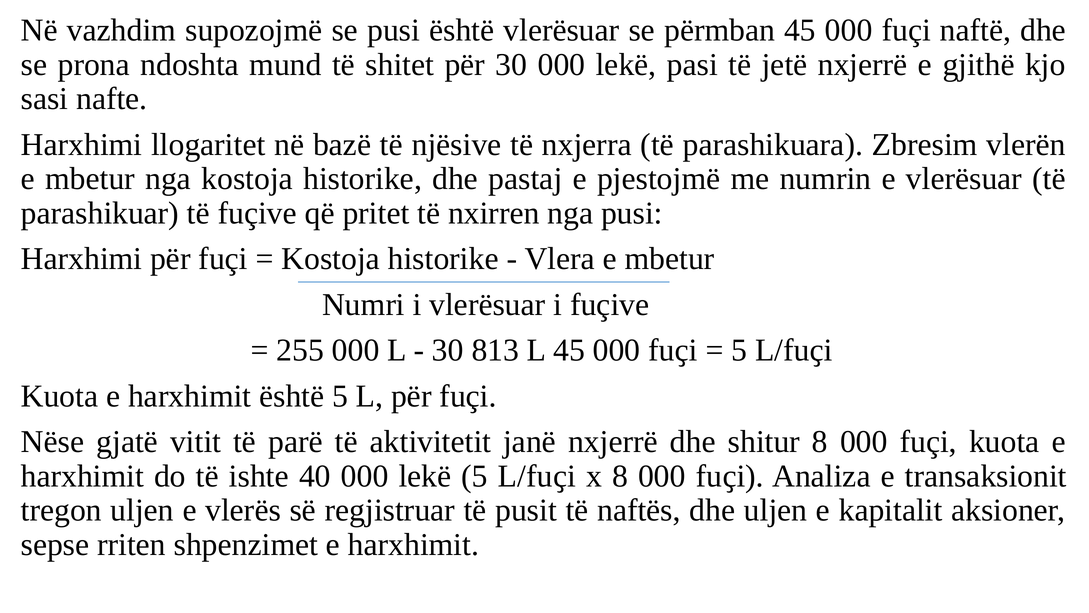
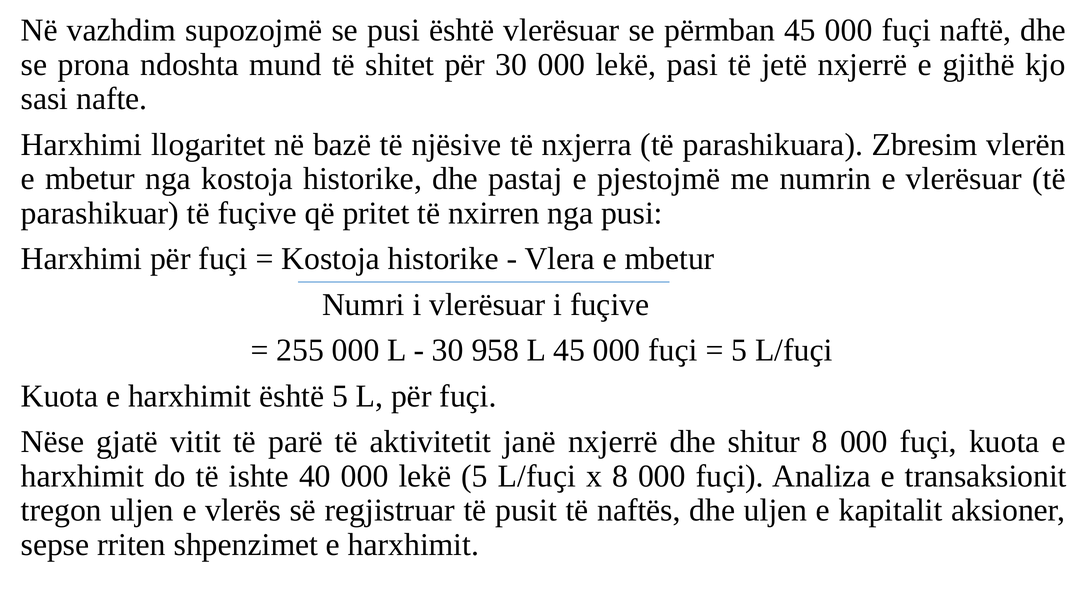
813: 813 -> 958 (495, 350)
